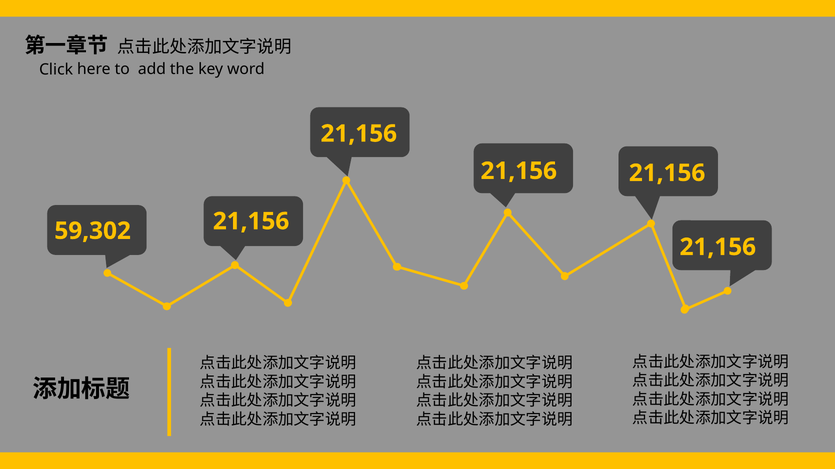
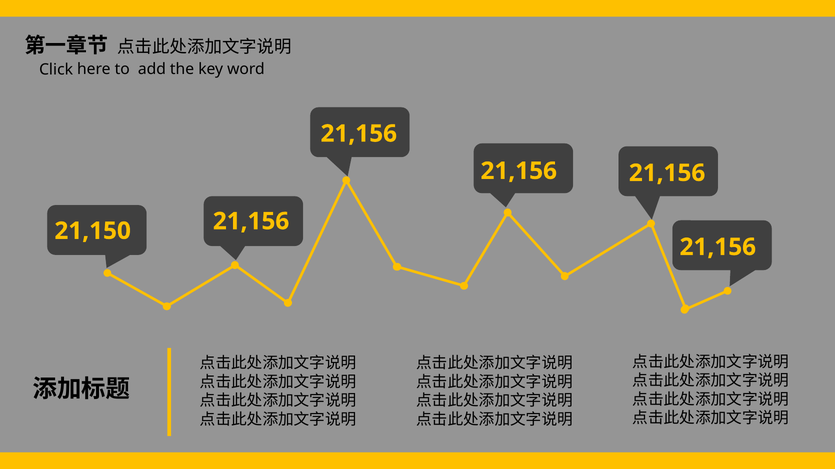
59,302: 59,302 -> 21,150 (93, 231)
